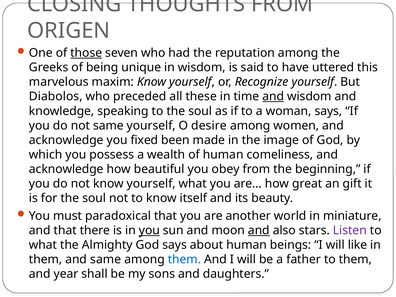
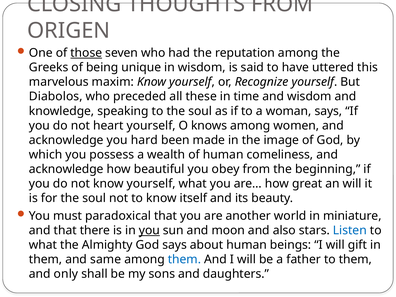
and underline: present -> none (273, 97)
not same: same -> heart (108, 126)
desire: desire -> knows (209, 126)
fixed: fixed -> hard (144, 140)
an gift: gift -> will (352, 184)
and underline: present -> none (259, 230)
Listen colour: purple -> blue (350, 230)
like: like -> gift (357, 245)
year: year -> only (66, 274)
